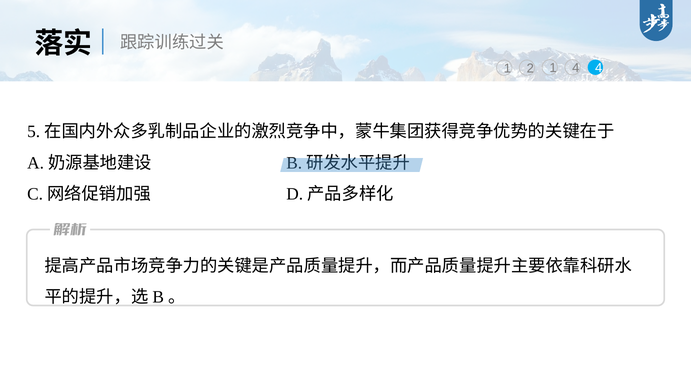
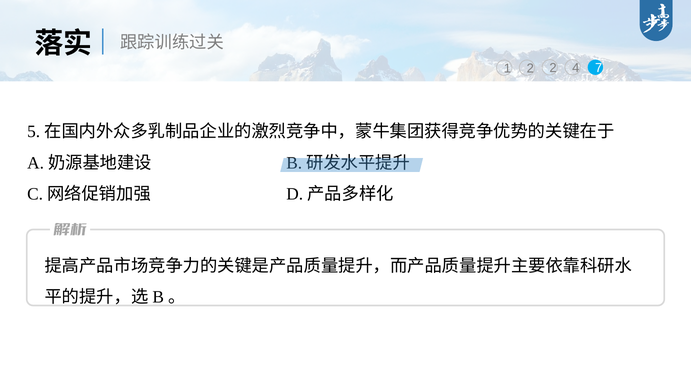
2 1: 1 -> 2 (553, 68)
4 4: 4 -> 7 (599, 68)
